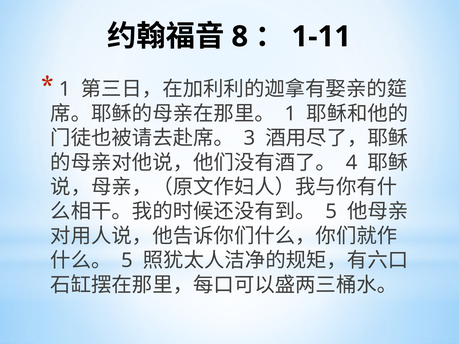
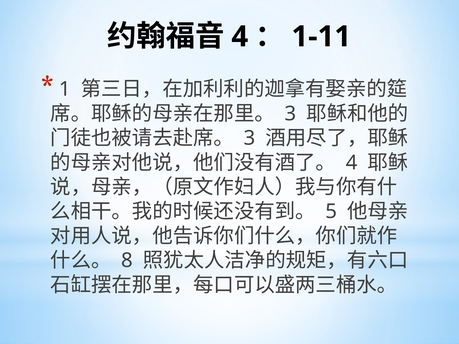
8: 8 -> 4 (240, 37)
1: 1 -> 3 (290, 114)
5: 5 -> 8 (127, 261)
